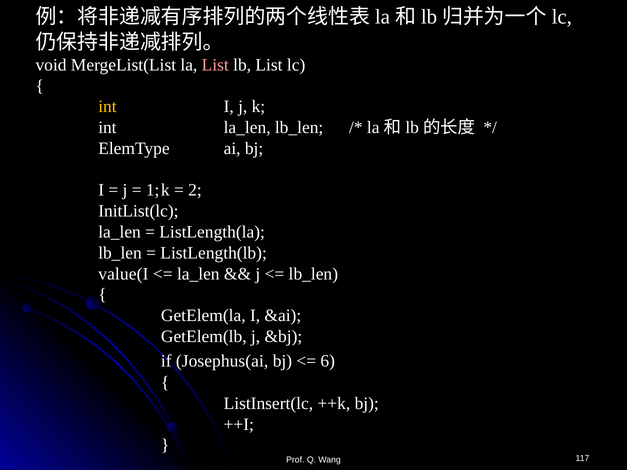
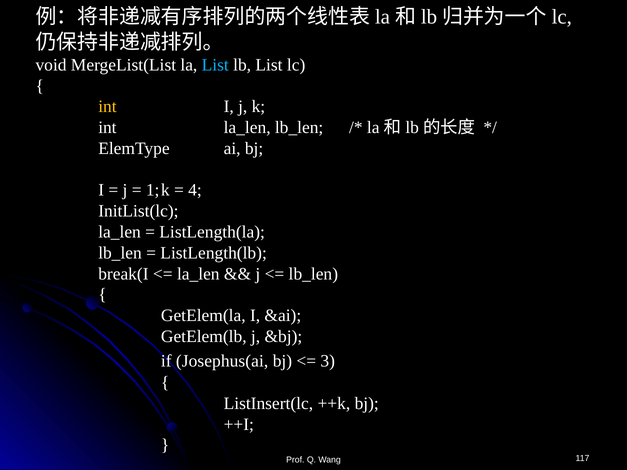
List colour: pink -> light blue (215, 65)
2: 2 -> 4 (195, 190)
value(I: value(I -> break(I (123, 274)
6: 6 -> 3 (328, 361)
